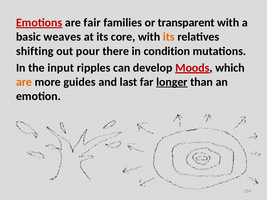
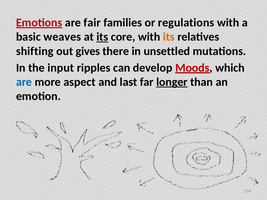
transparent: transparent -> regulations (186, 23)
its underline: none -> present (102, 37)
pour: pour -> gives (88, 51)
condition: condition -> unsettled (167, 51)
are colour: orange -> blue (24, 82)
guides: guides -> aspect (80, 82)
